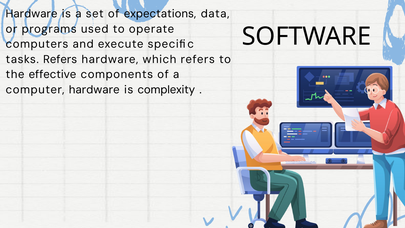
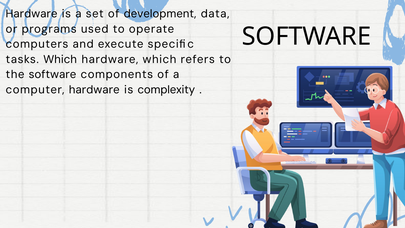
expectations: expectations -> development (160, 14)
tasks Refers: Refers -> Which (60, 59)
the effective: effective -> software (52, 75)
